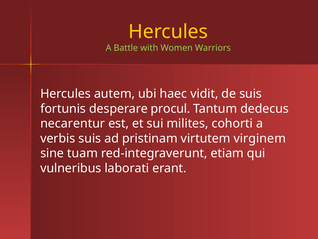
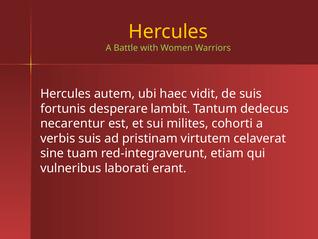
procul: procul -> lambit (170, 108)
virginem: virginem -> celaverat (260, 138)
